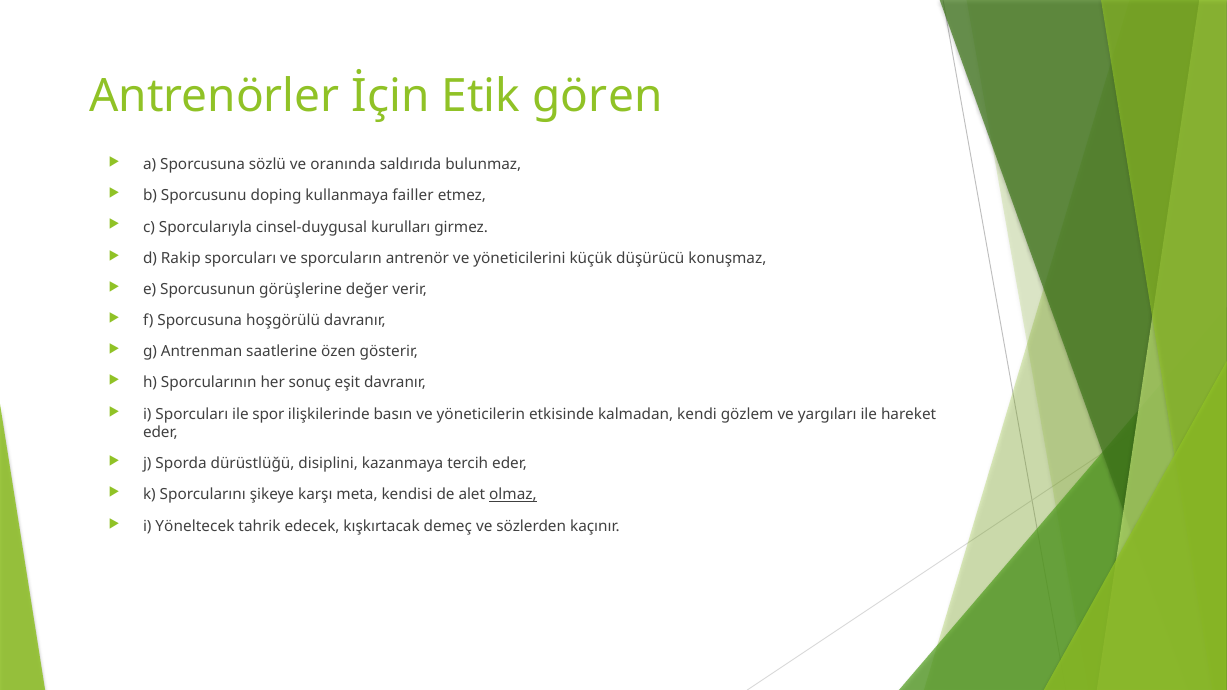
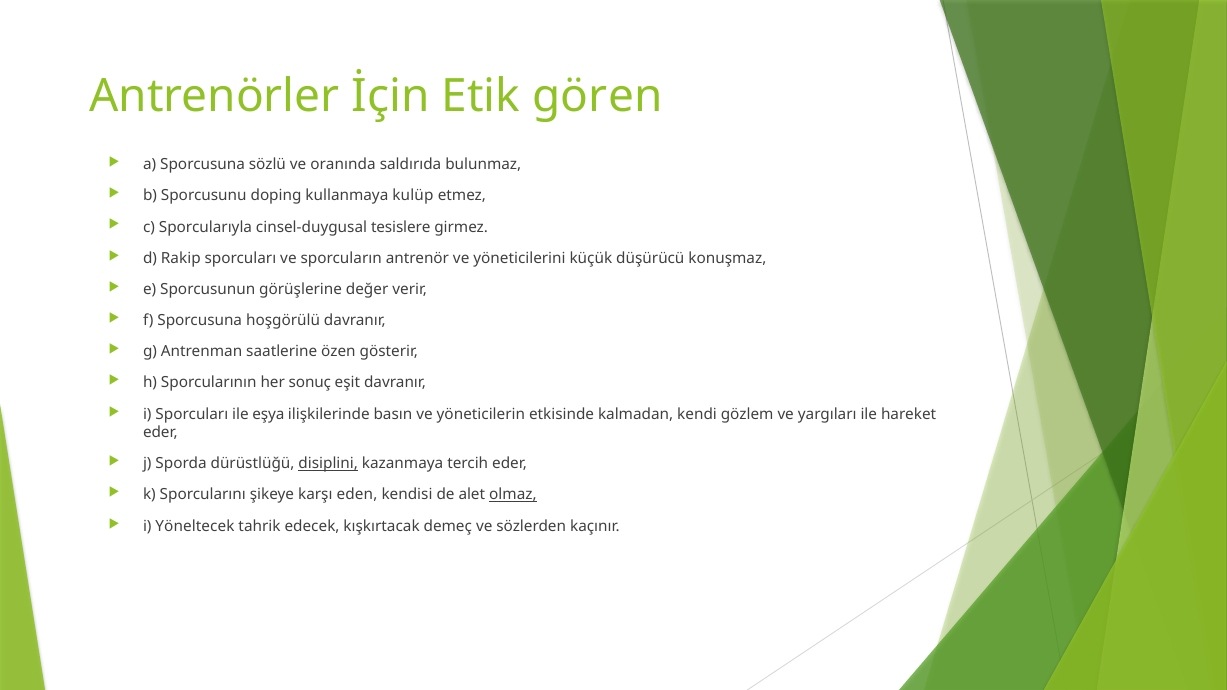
failler: failler -> kulüp (413, 196)
kurulları: kurulları -> tesislere (401, 227)
spor: spor -> eşya (268, 414)
disiplini underline: none -> present (328, 464)
meta: meta -> eden (357, 495)
